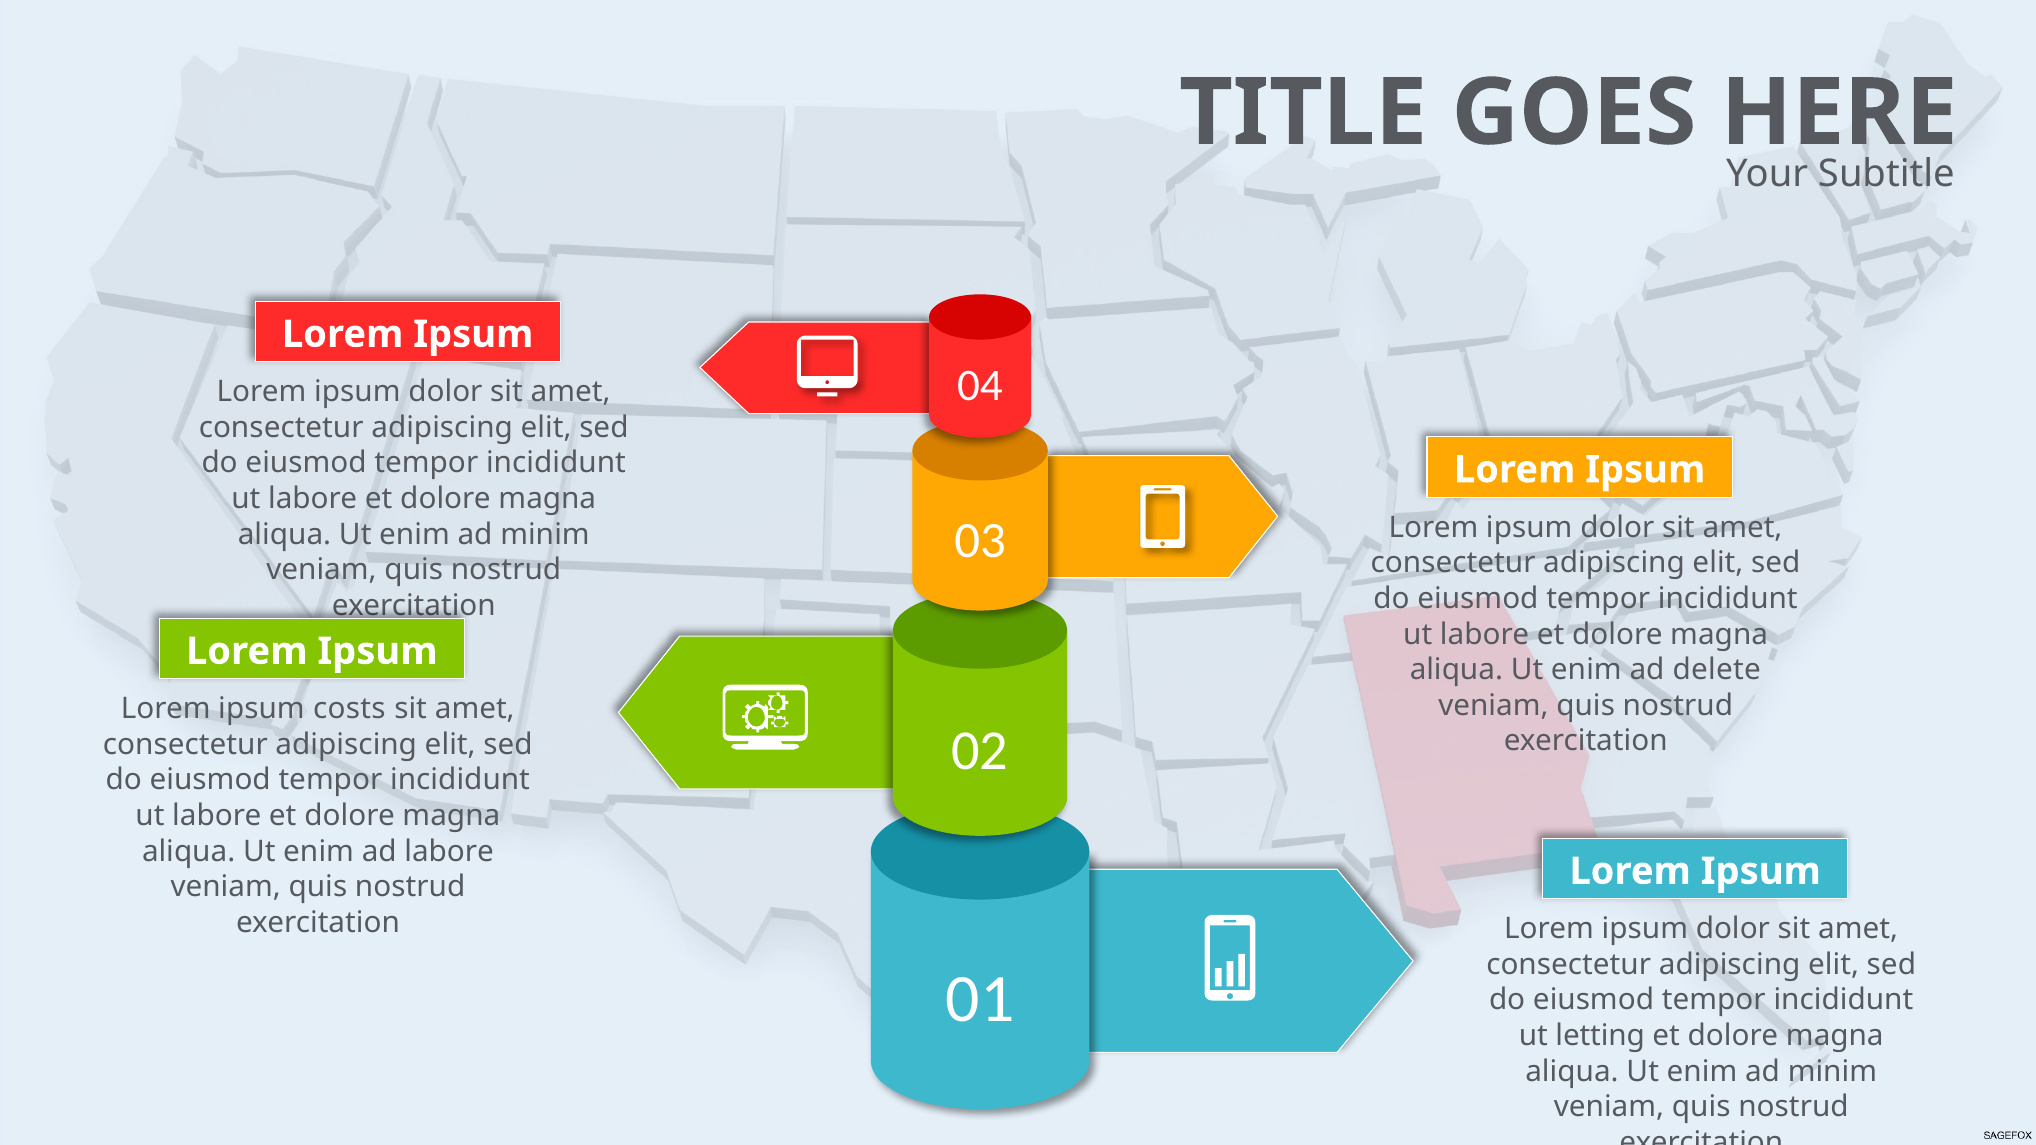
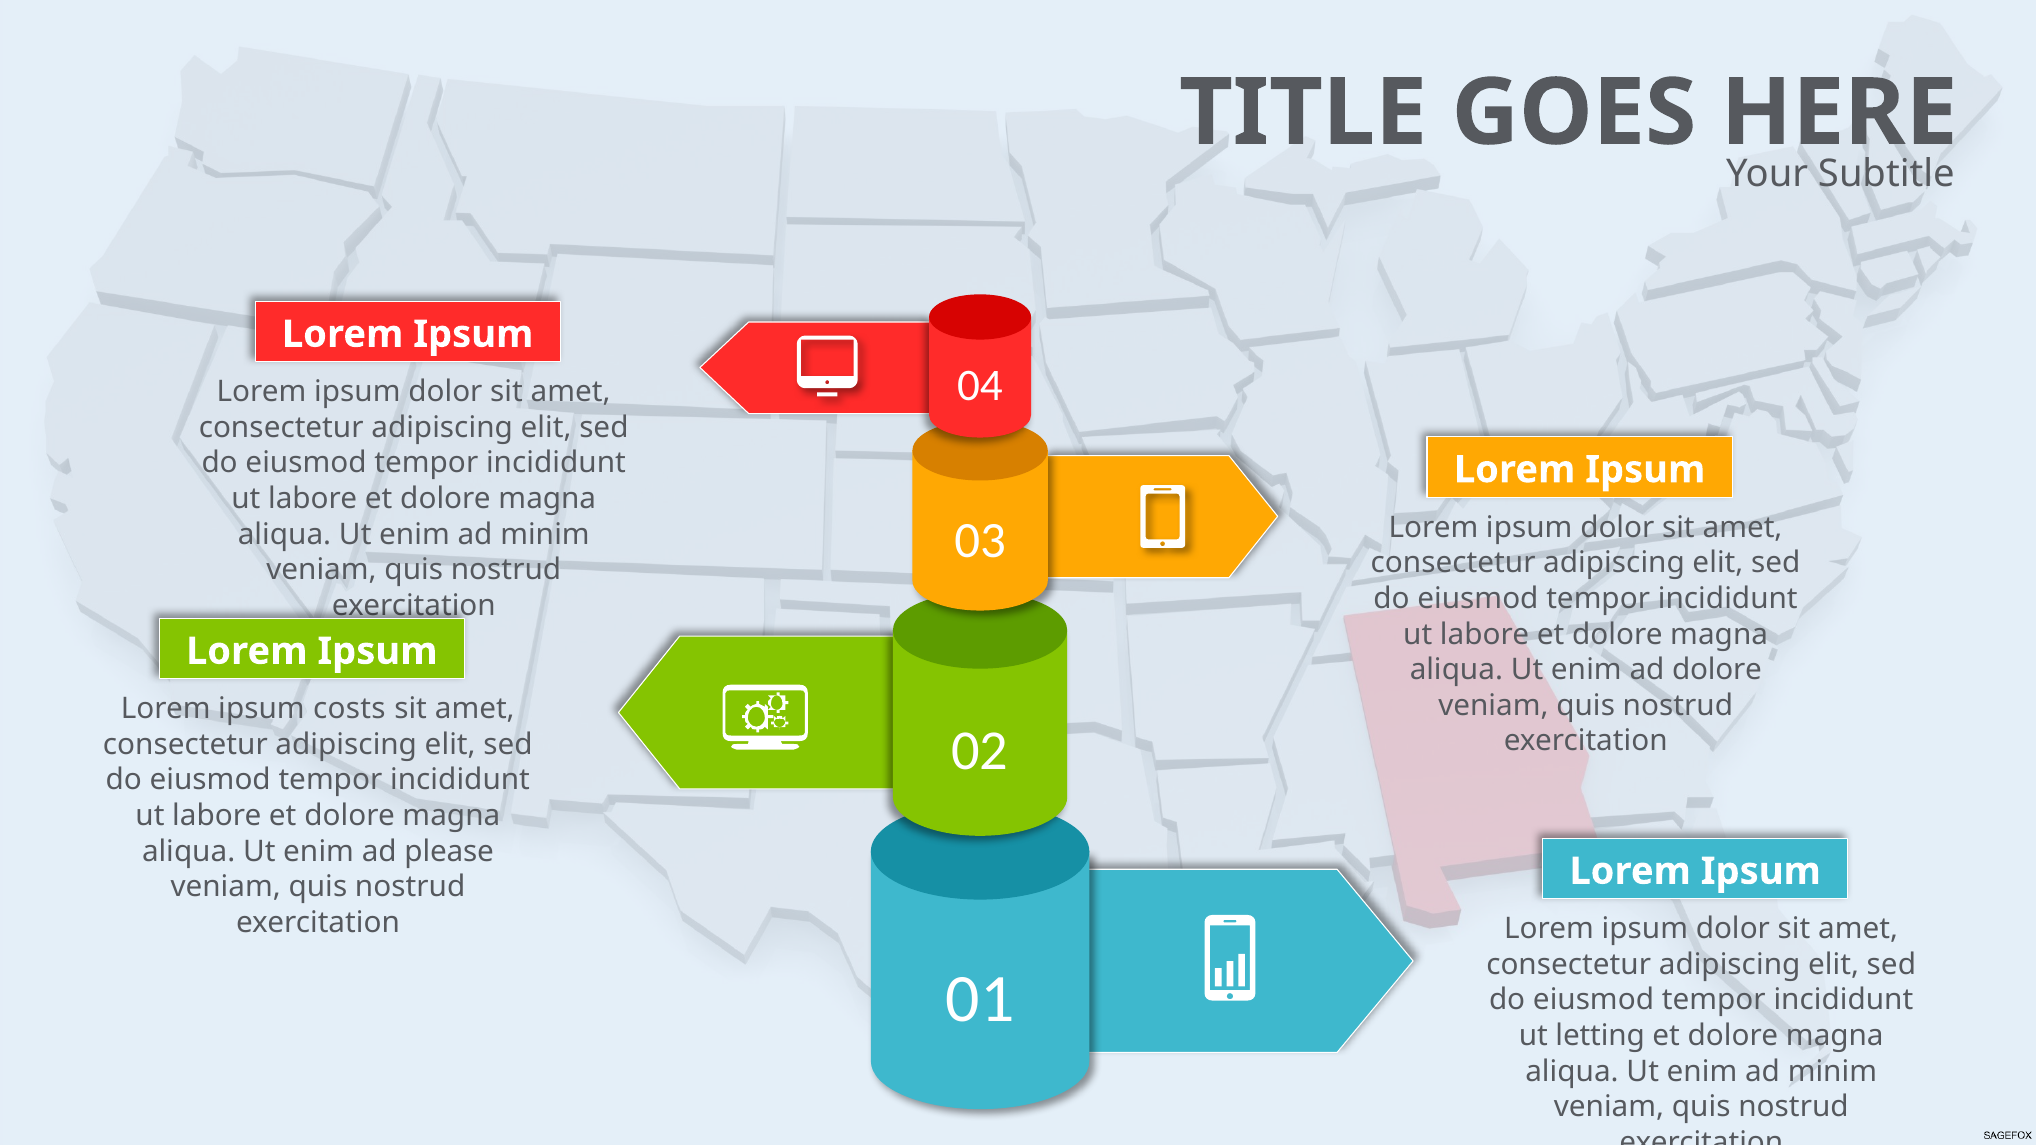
ad delete: delete -> dolore (1717, 670)
ad labore: labore -> please (449, 852)
